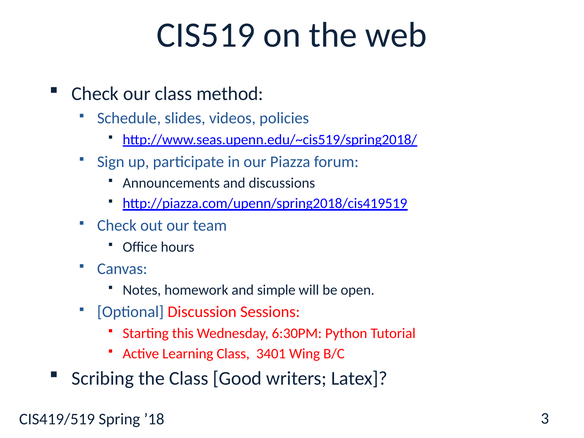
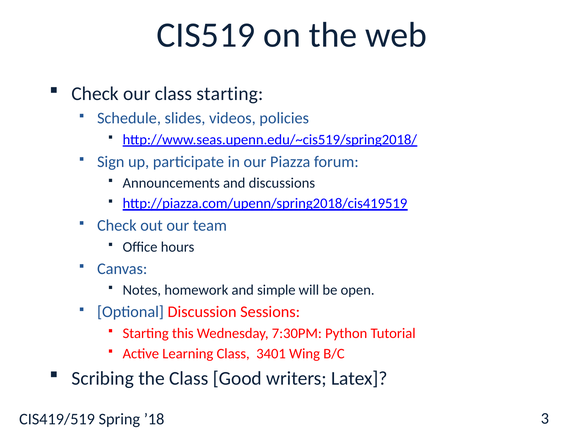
class method: method -> starting (230, 94)
6:30PM: 6:30PM -> 7:30PM (297, 333)
